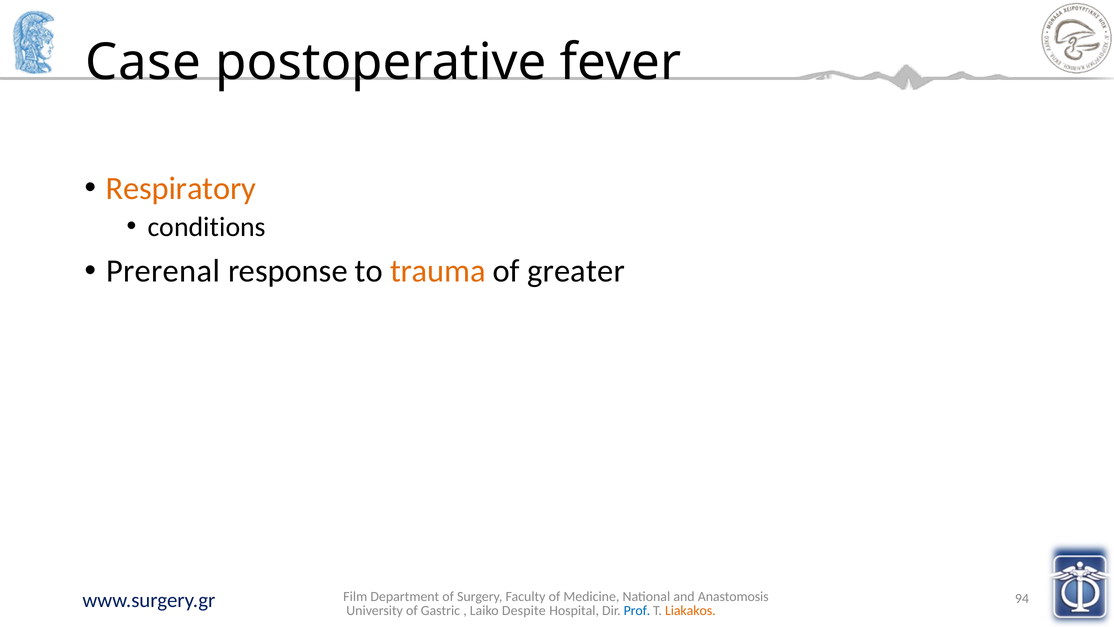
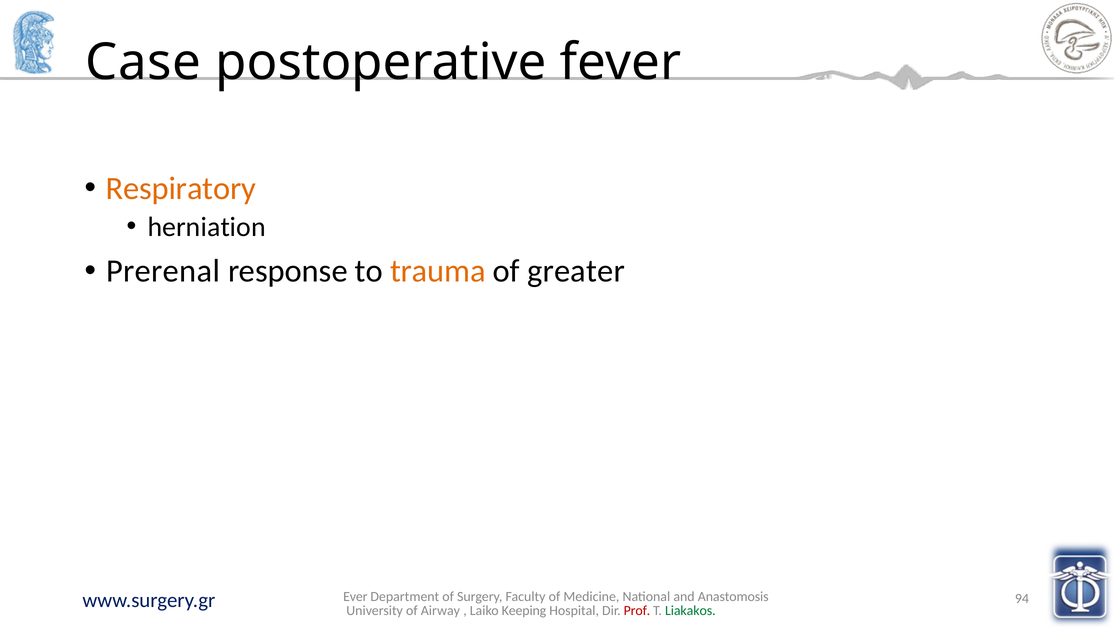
conditions: conditions -> herniation (207, 227)
Film: Film -> Ever (355, 596)
Gastric: Gastric -> Airway (440, 610)
Despite: Despite -> Keeping (524, 610)
Prof colour: blue -> red (637, 610)
Liakakos colour: orange -> green (690, 610)
